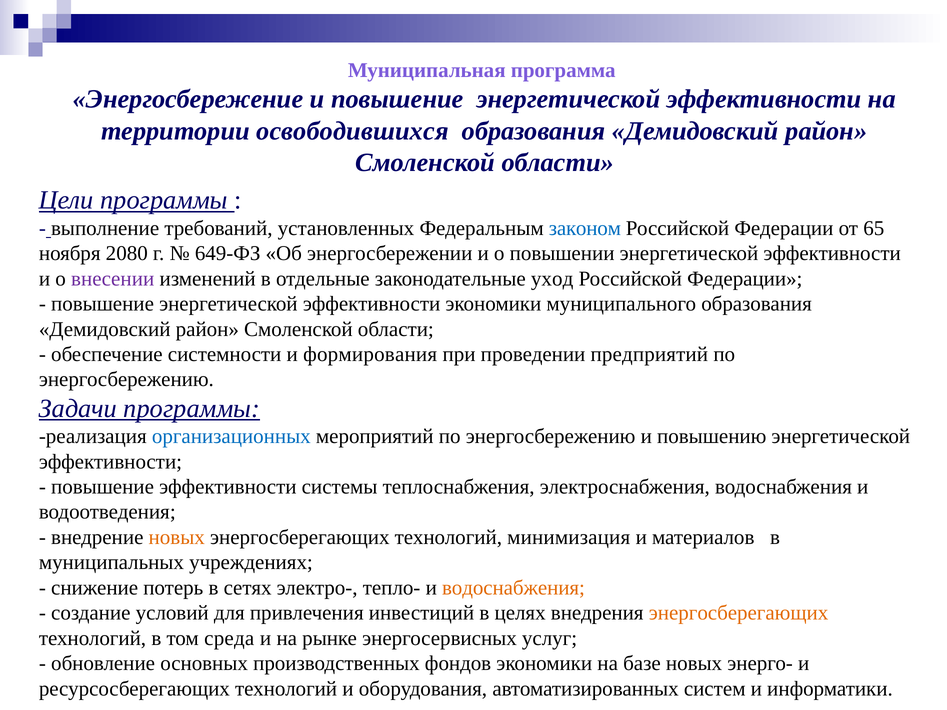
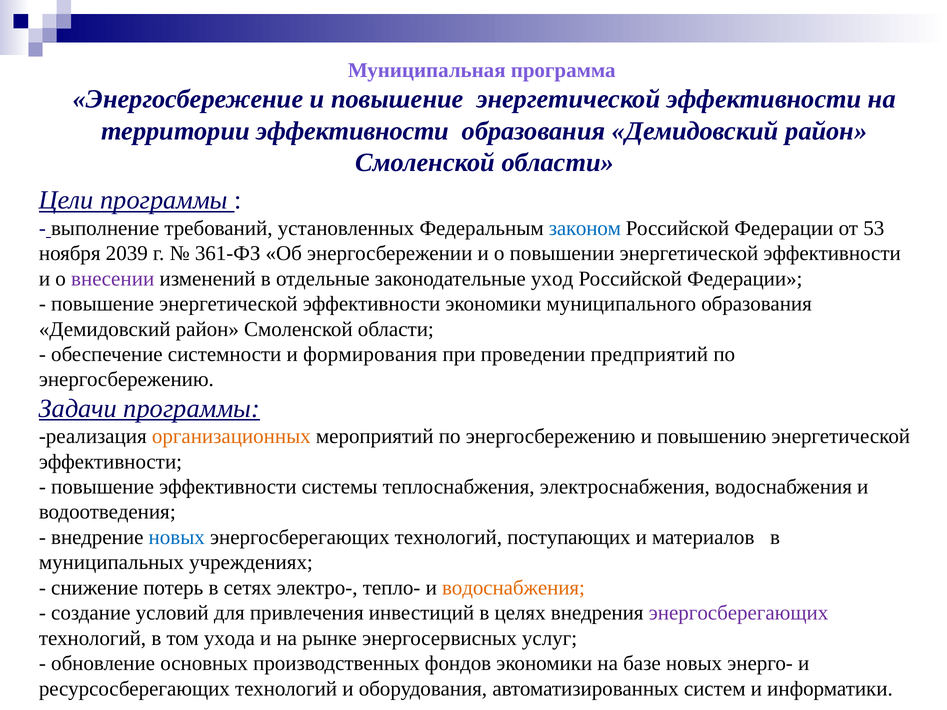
территории освободившихся: освободившихся -> эффективности (353, 131)
65: 65 -> 53 (874, 228)
2080: 2080 -> 2039 (127, 253)
649-ФЗ: 649-ФЗ -> 361-ФЗ (228, 253)
организационных colour: blue -> orange (231, 437)
новых colour: orange -> blue (177, 537)
минимизация: минимизация -> поступающих (569, 537)
энергосберегающих colour: orange -> purple (739, 613)
среда: среда -> ухода (229, 638)
